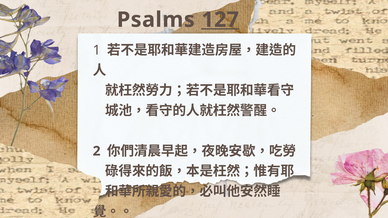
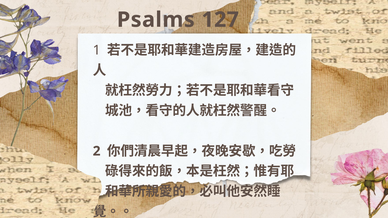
127 underline: present -> none (220, 20)
